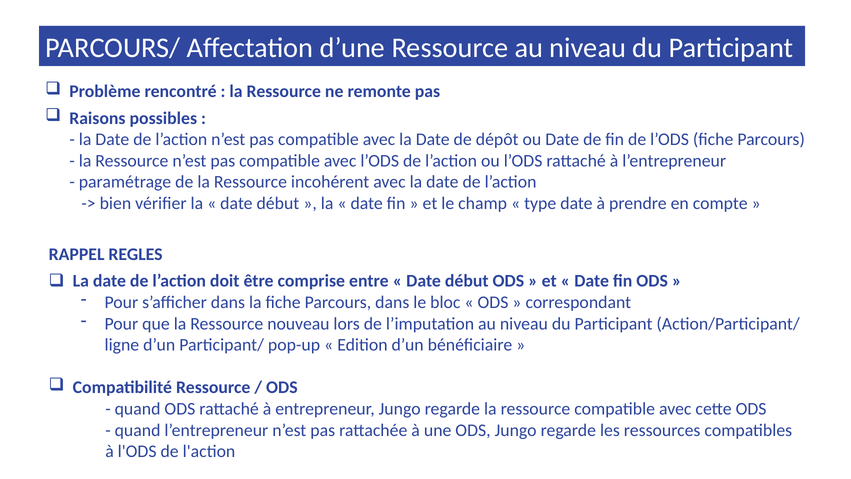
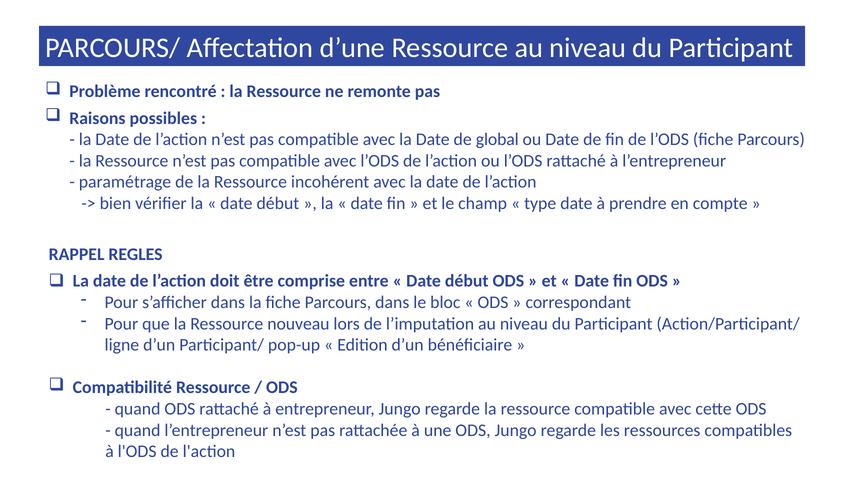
dépôt: dépôt -> global (497, 139)
